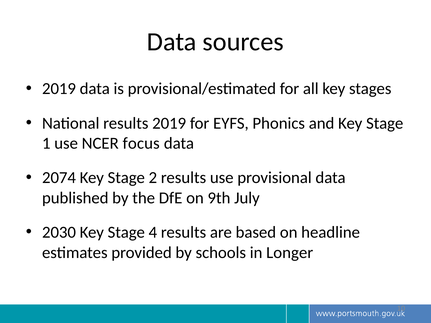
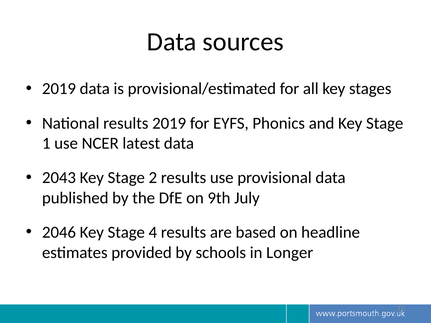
focus: focus -> latest (141, 143)
2074: 2074 -> 2043 (59, 178)
2030: 2030 -> 2046 (59, 233)
